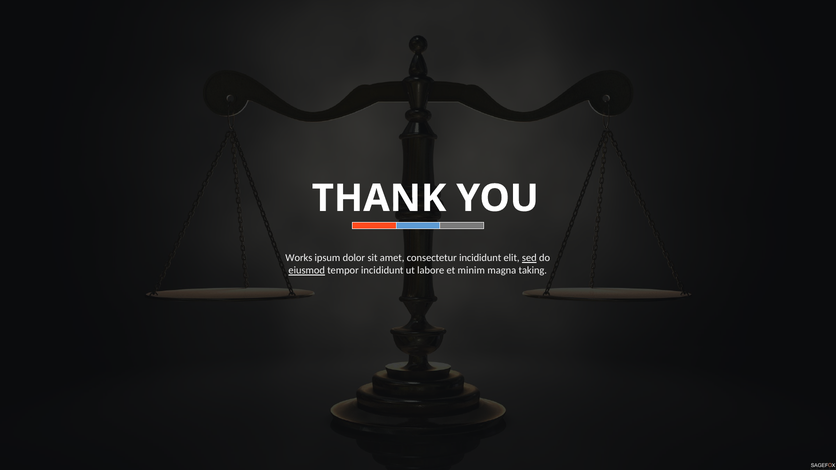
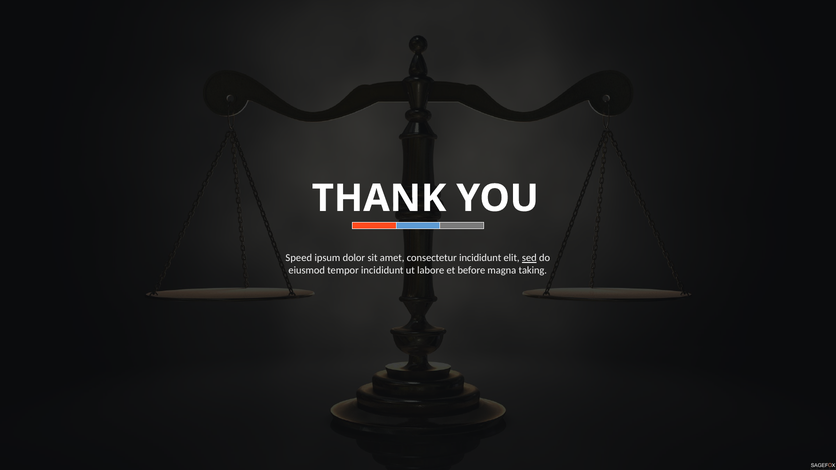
Works: Works -> Speed (299, 258)
eiusmod underline: present -> none (307, 271)
minim: minim -> before (471, 271)
